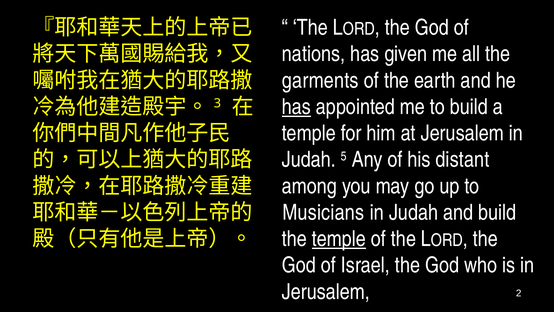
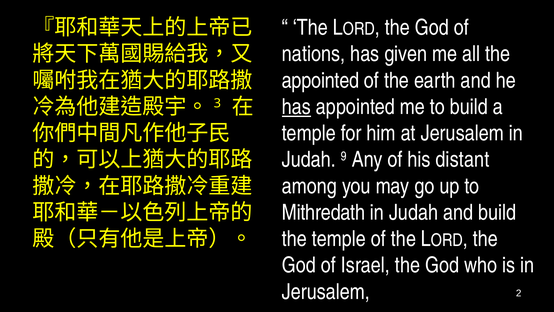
garments: garments -> appointed (321, 80)
5: 5 -> 9 (344, 156)
Musicians: Musicians -> Mithredath (324, 212)
temple underline: present -> none (339, 239)
